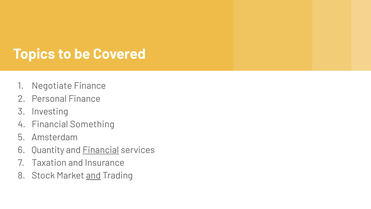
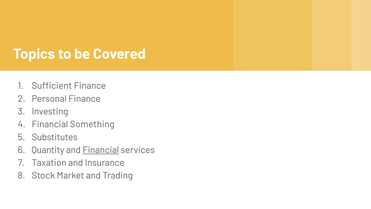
Negotiate: Negotiate -> Sufficient (52, 86)
Amsterdam: Amsterdam -> Substitutes (55, 137)
and underline: present -> none (93, 175)
